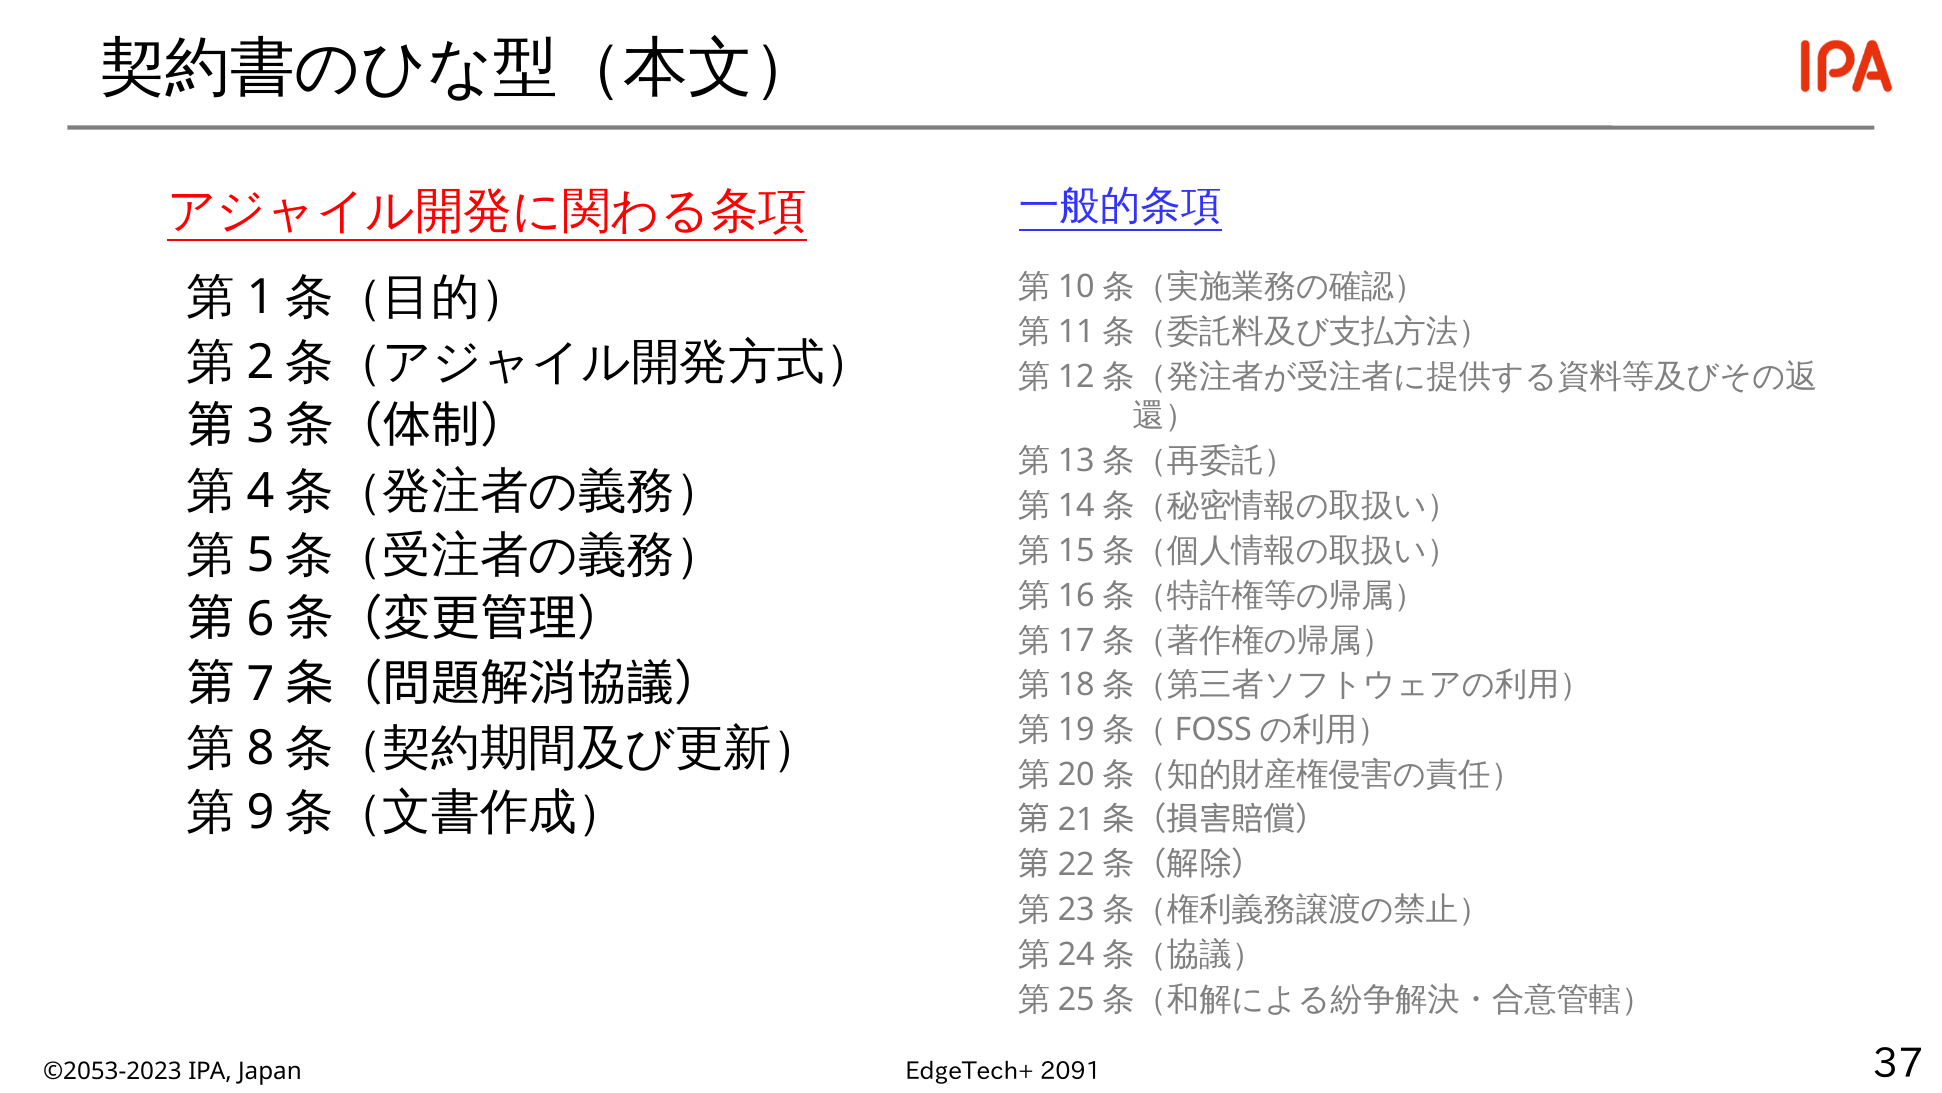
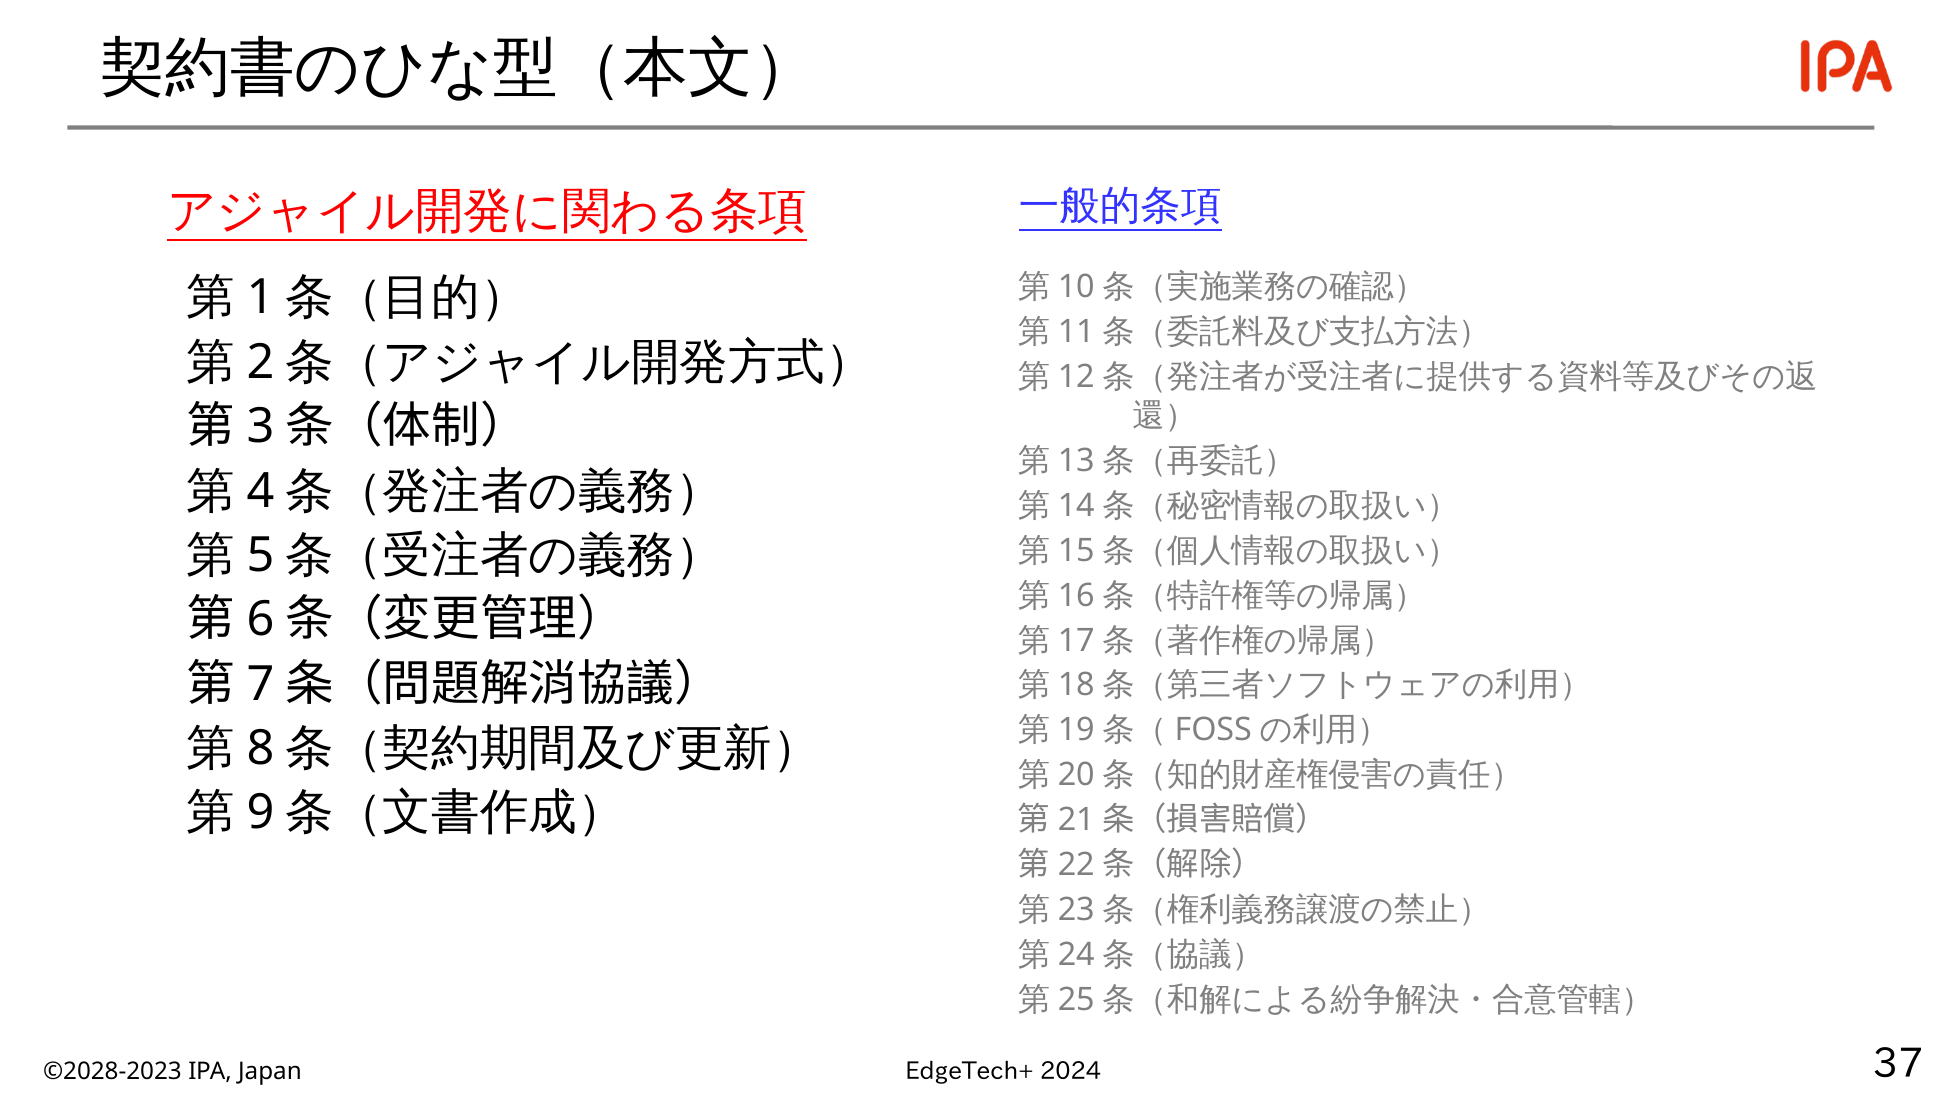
2091: 2091 -> 2024 (1071, 1071)
©2053-2023: ©2053-2023 -> ©2028-2023 (112, 1071)
